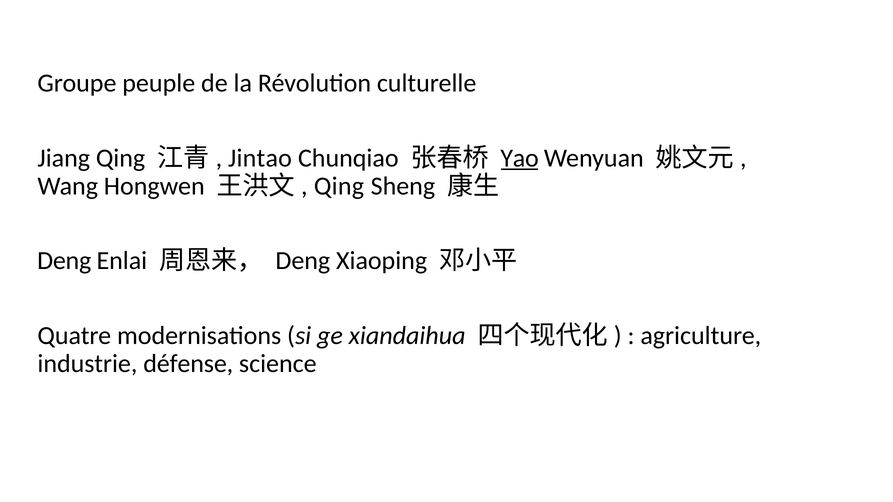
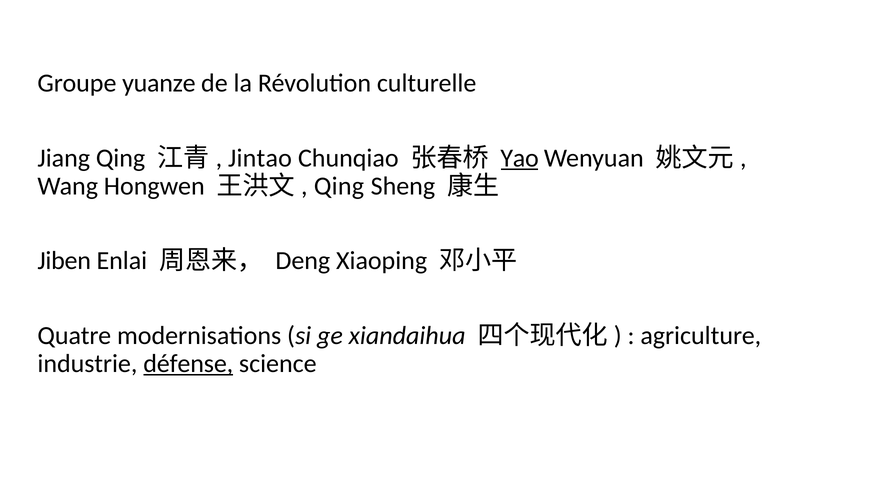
peuple: peuple -> yuanze (159, 83)
Deng: Deng -> Jiben (64, 261)
défense underline: none -> present (188, 364)
